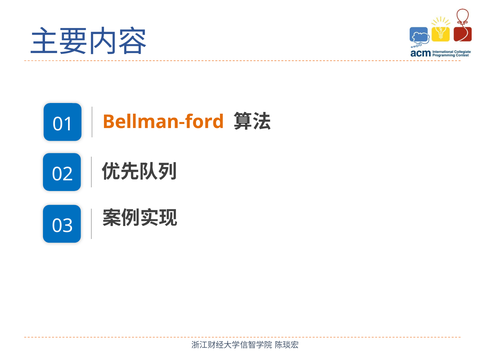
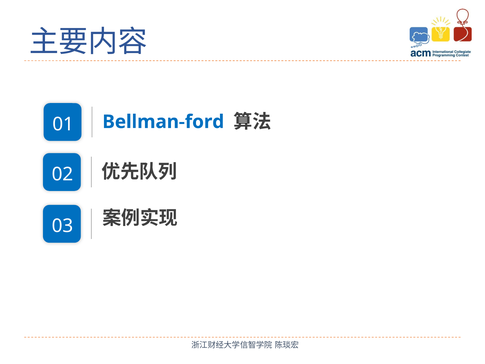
Bellman-ford colour: orange -> blue (163, 122)
